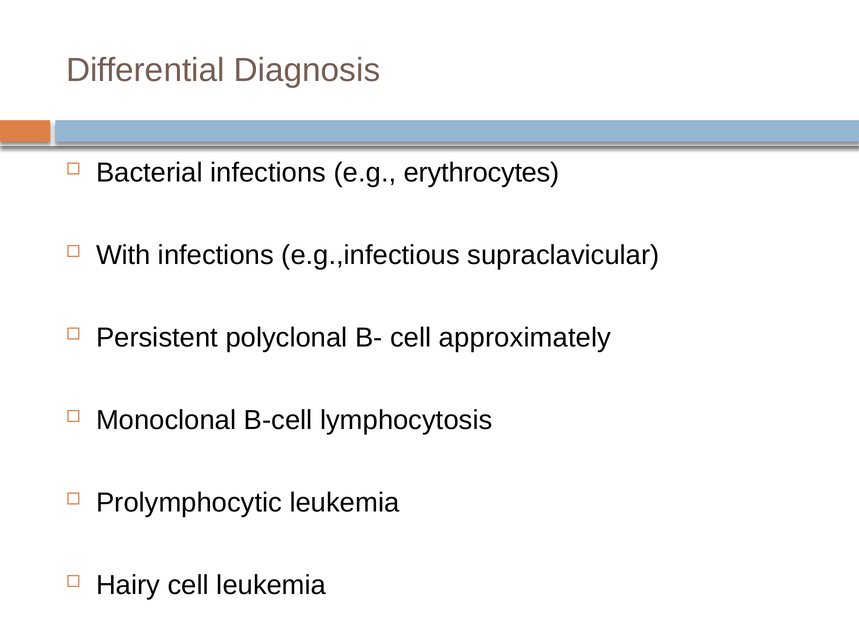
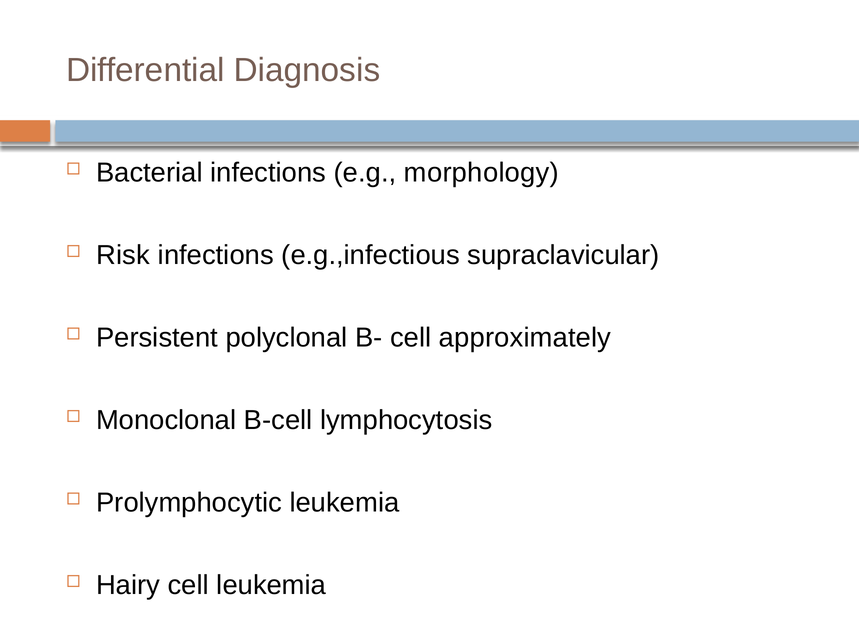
erythrocytes: erythrocytes -> morphology (481, 173)
With: With -> Risk (123, 255)
